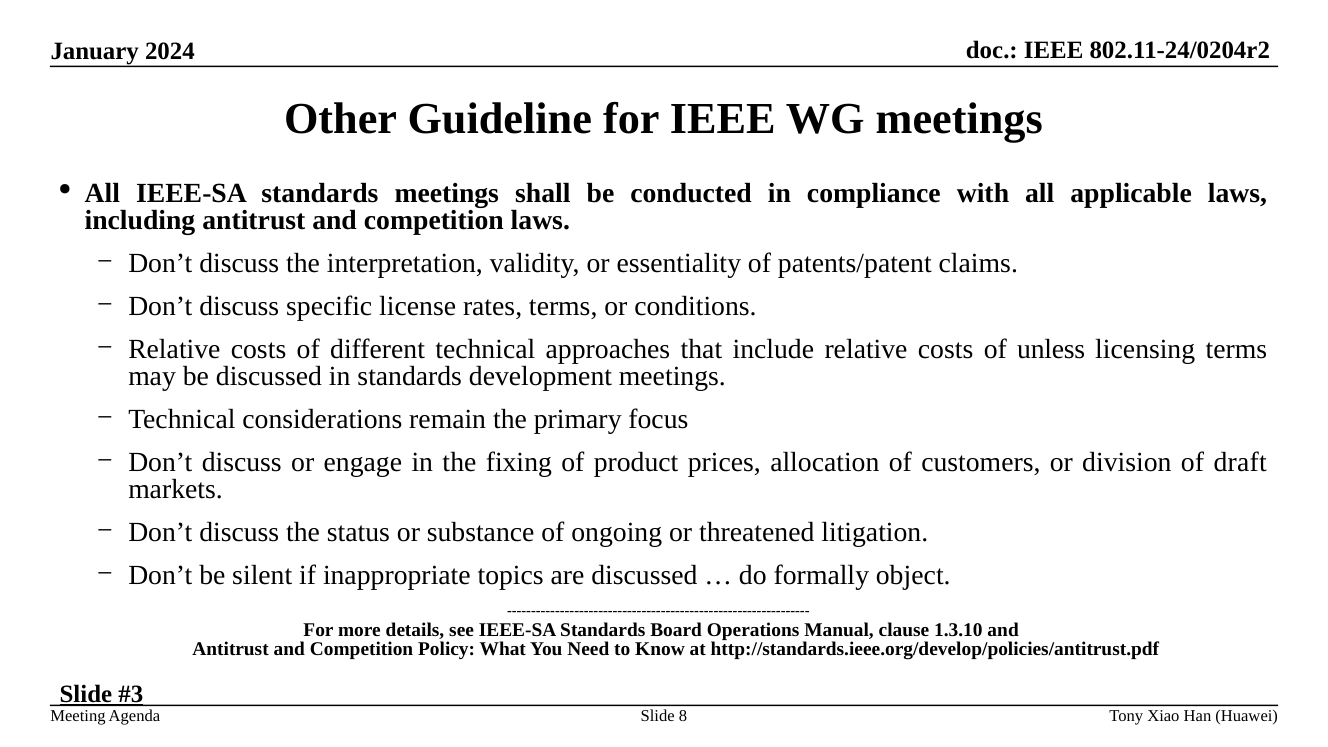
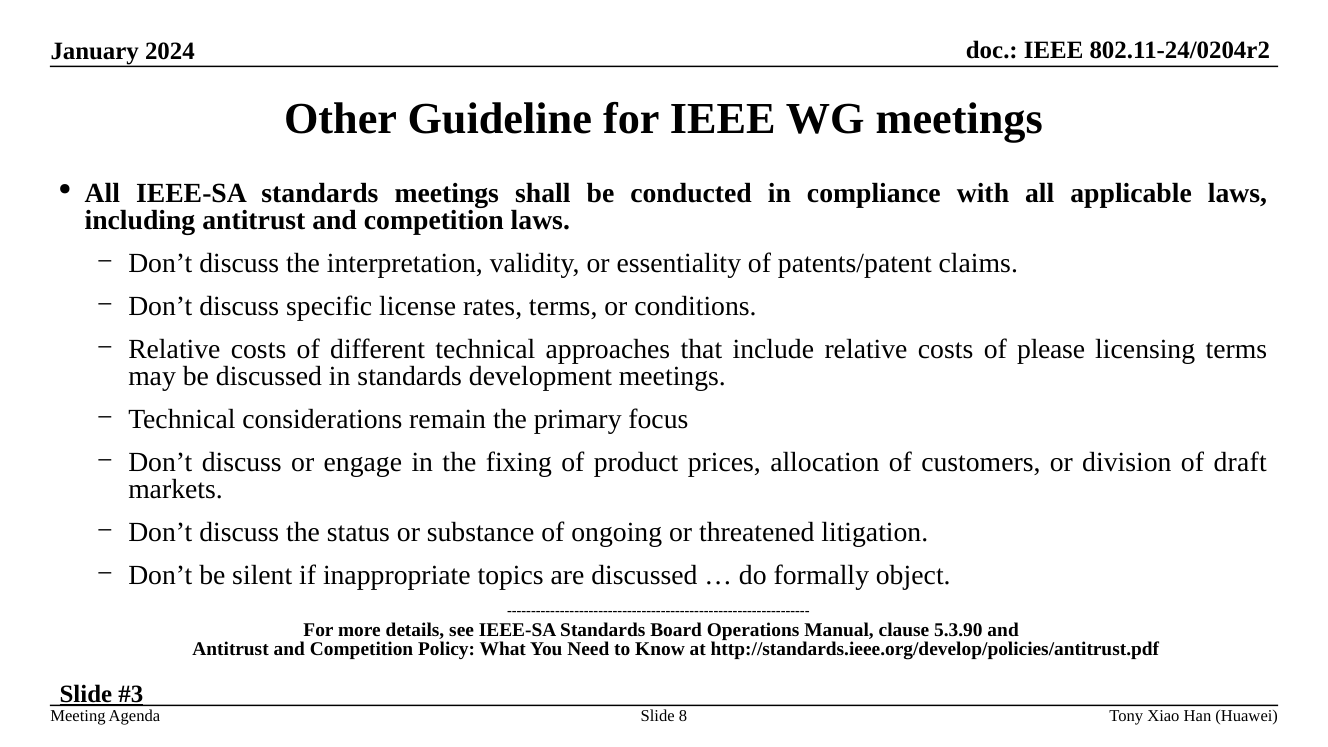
unless: unless -> please (1051, 350)
1.3.10: 1.3.10 -> 5.3.90 (958, 630)
